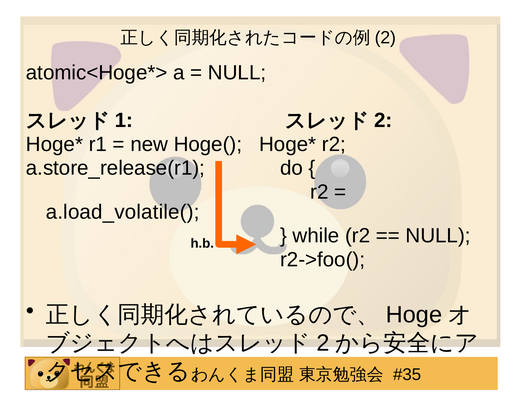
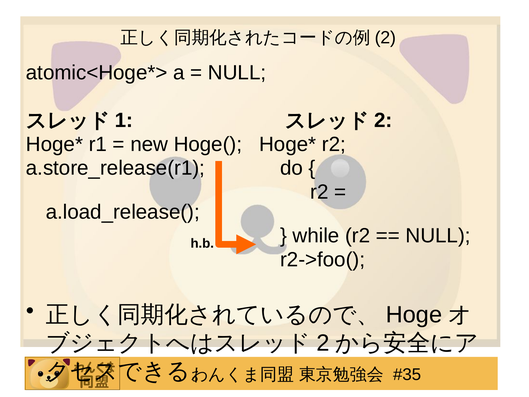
a.load_volatile(: a.load_volatile( -> a.load_release( (123, 212)
